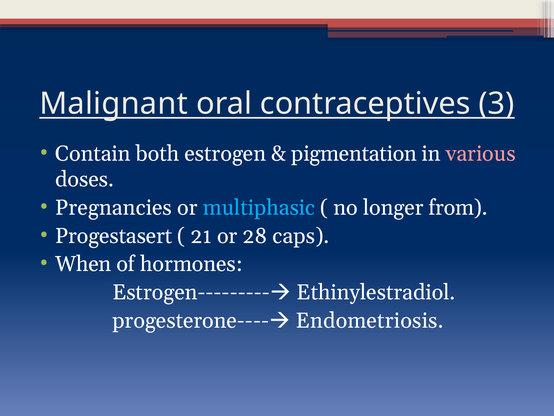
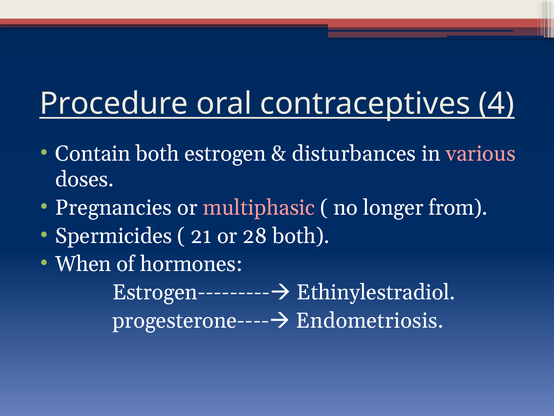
Malignant: Malignant -> Procedure (114, 104)
3: 3 -> 4 (496, 104)
pigmentation: pigmentation -> disturbances (354, 153)
multiphasic colour: light blue -> pink (259, 207)
Progestasert: Progestasert -> Spermicides (114, 236)
28 caps: caps -> both (301, 236)
